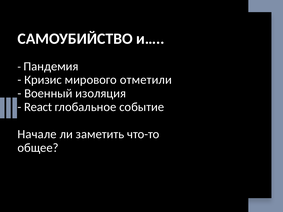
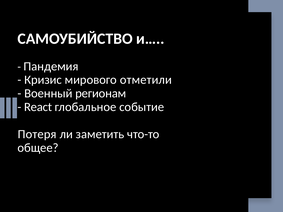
изоляция: изоляция -> регионам (101, 94)
Начале: Начале -> Потеря (37, 134)
